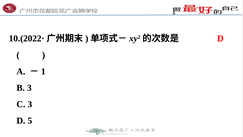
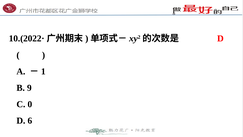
B 3: 3 -> 9 (29, 88)
C 3: 3 -> 0 (30, 104)
5: 5 -> 6 (30, 120)
